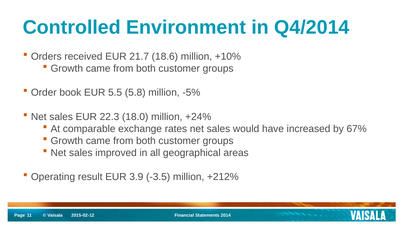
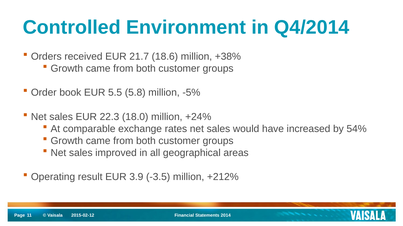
+10%: +10% -> +38% (228, 57)
67%: 67% -> 54% (357, 129)
